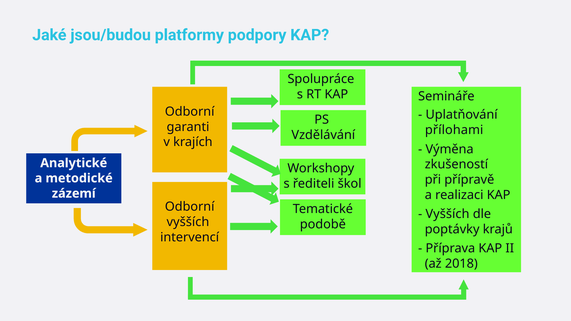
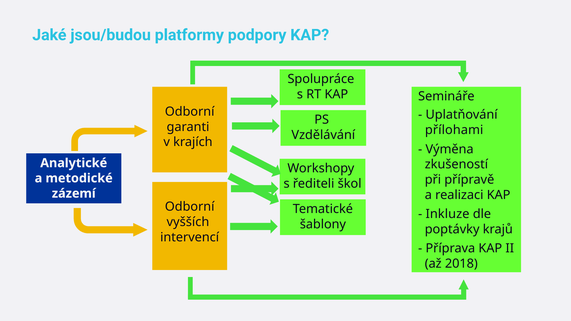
Vyšších: Vyšších -> Inkluze (447, 214)
podobě: podobě -> šablony (323, 224)
